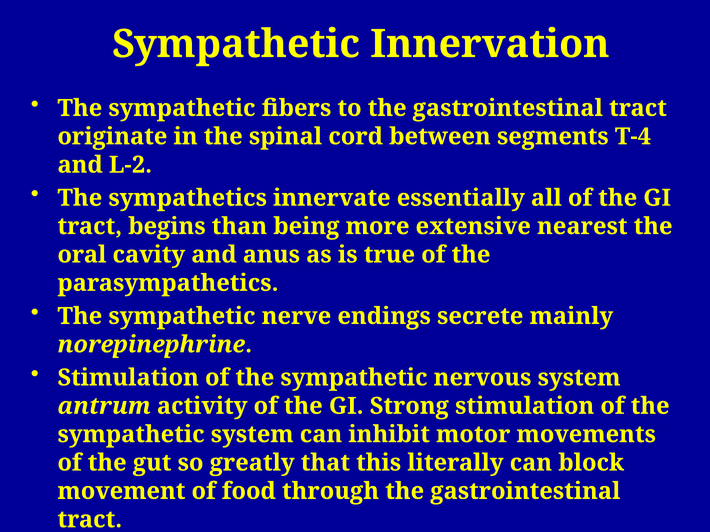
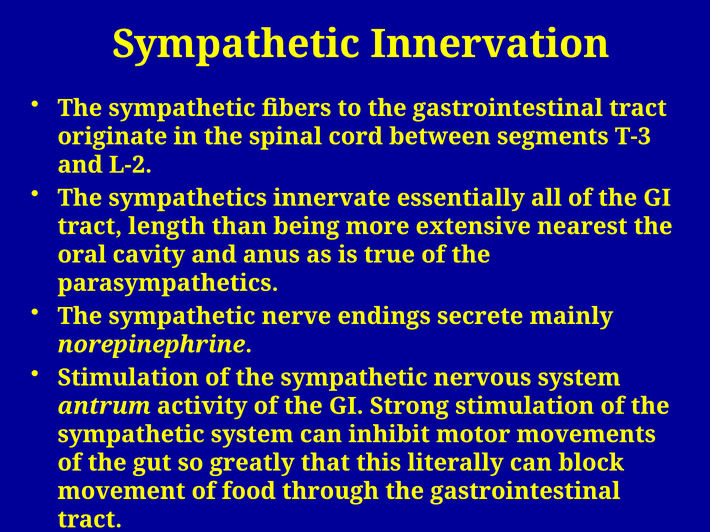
T-4: T-4 -> T-3 (633, 137)
begins: begins -> length (167, 227)
